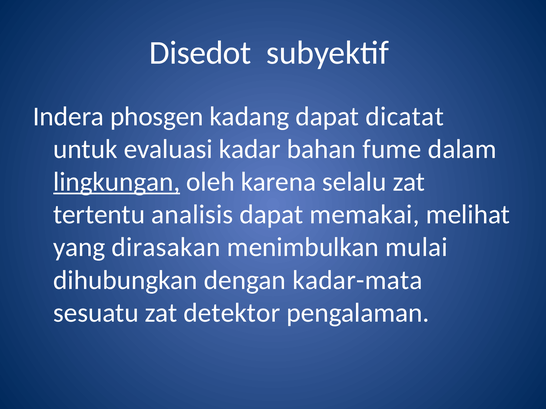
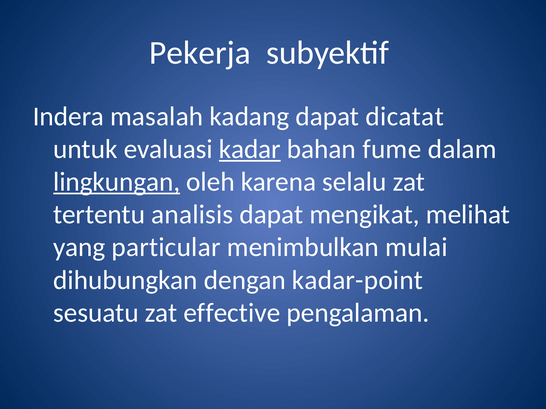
Disedot: Disedot -> Pekerja (200, 53)
phosgen: phosgen -> masalah (157, 117)
kadar underline: none -> present (250, 149)
memakai: memakai -> mengikat (365, 215)
dirasakan: dirasakan -> particular (166, 248)
kadar-mata: kadar-mata -> kadar-point (358, 280)
detektor: detektor -> effective (232, 313)
